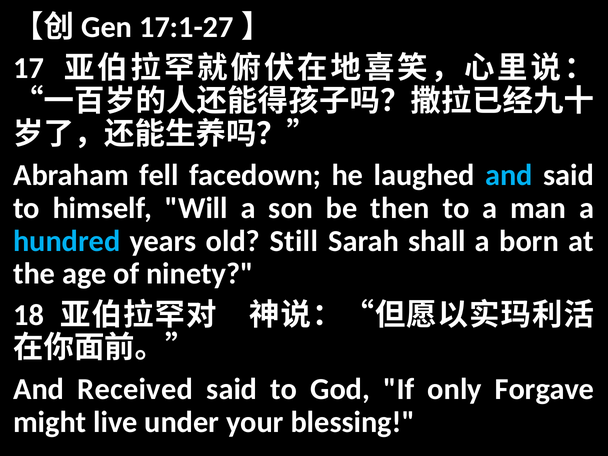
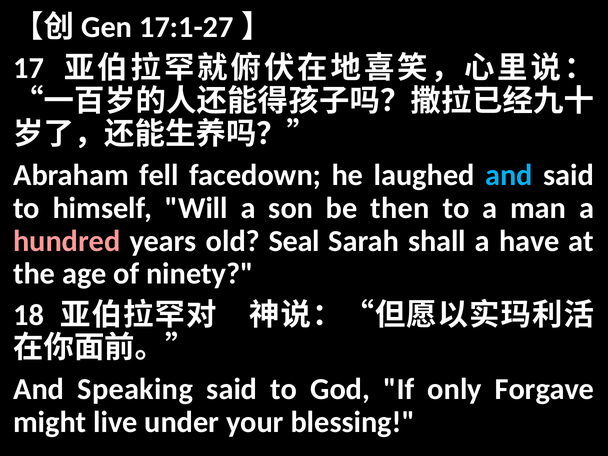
hundred colour: light blue -> pink (67, 241)
Still: Still -> Seal (294, 241)
born: born -> have (529, 241)
Received: Received -> Speaking (135, 389)
